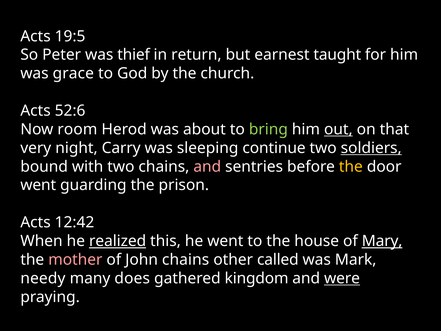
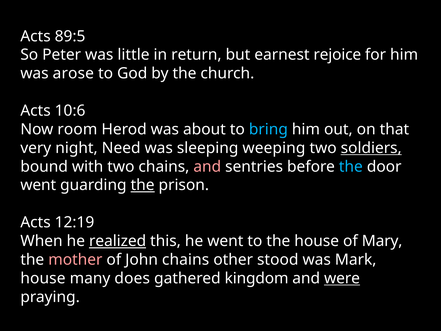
19:5: 19:5 -> 89:5 (70, 36)
thief: thief -> little (133, 55)
taught: taught -> rejoice (337, 55)
grace: grace -> arose (73, 73)
52:6: 52:6 -> 10:6 (70, 111)
bring colour: light green -> light blue (268, 129)
out underline: present -> none (338, 129)
Carry: Carry -> Need (121, 148)
continue: continue -> weeping (274, 148)
the colour: yellow -> light blue (351, 166)
the underline: none -> present (143, 185)
12:42: 12:42 -> 12:19 (74, 222)
Mary underline: present -> none (382, 241)
called: called -> stood (278, 259)
needy: needy -> house (43, 278)
